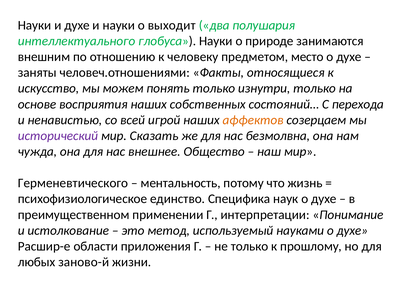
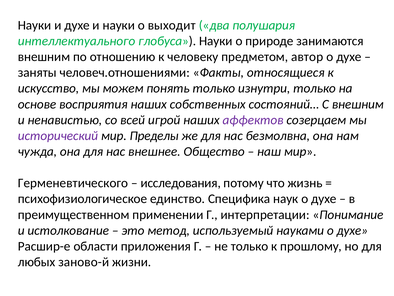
место: место -> автор (307, 57)
С перехода: перехода -> внешним (358, 104)
аффектов colour: orange -> purple (253, 120)
Сказать: Сказать -> Пределы (154, 136)
ментальность: ментальность -> исследования (181, 183)
